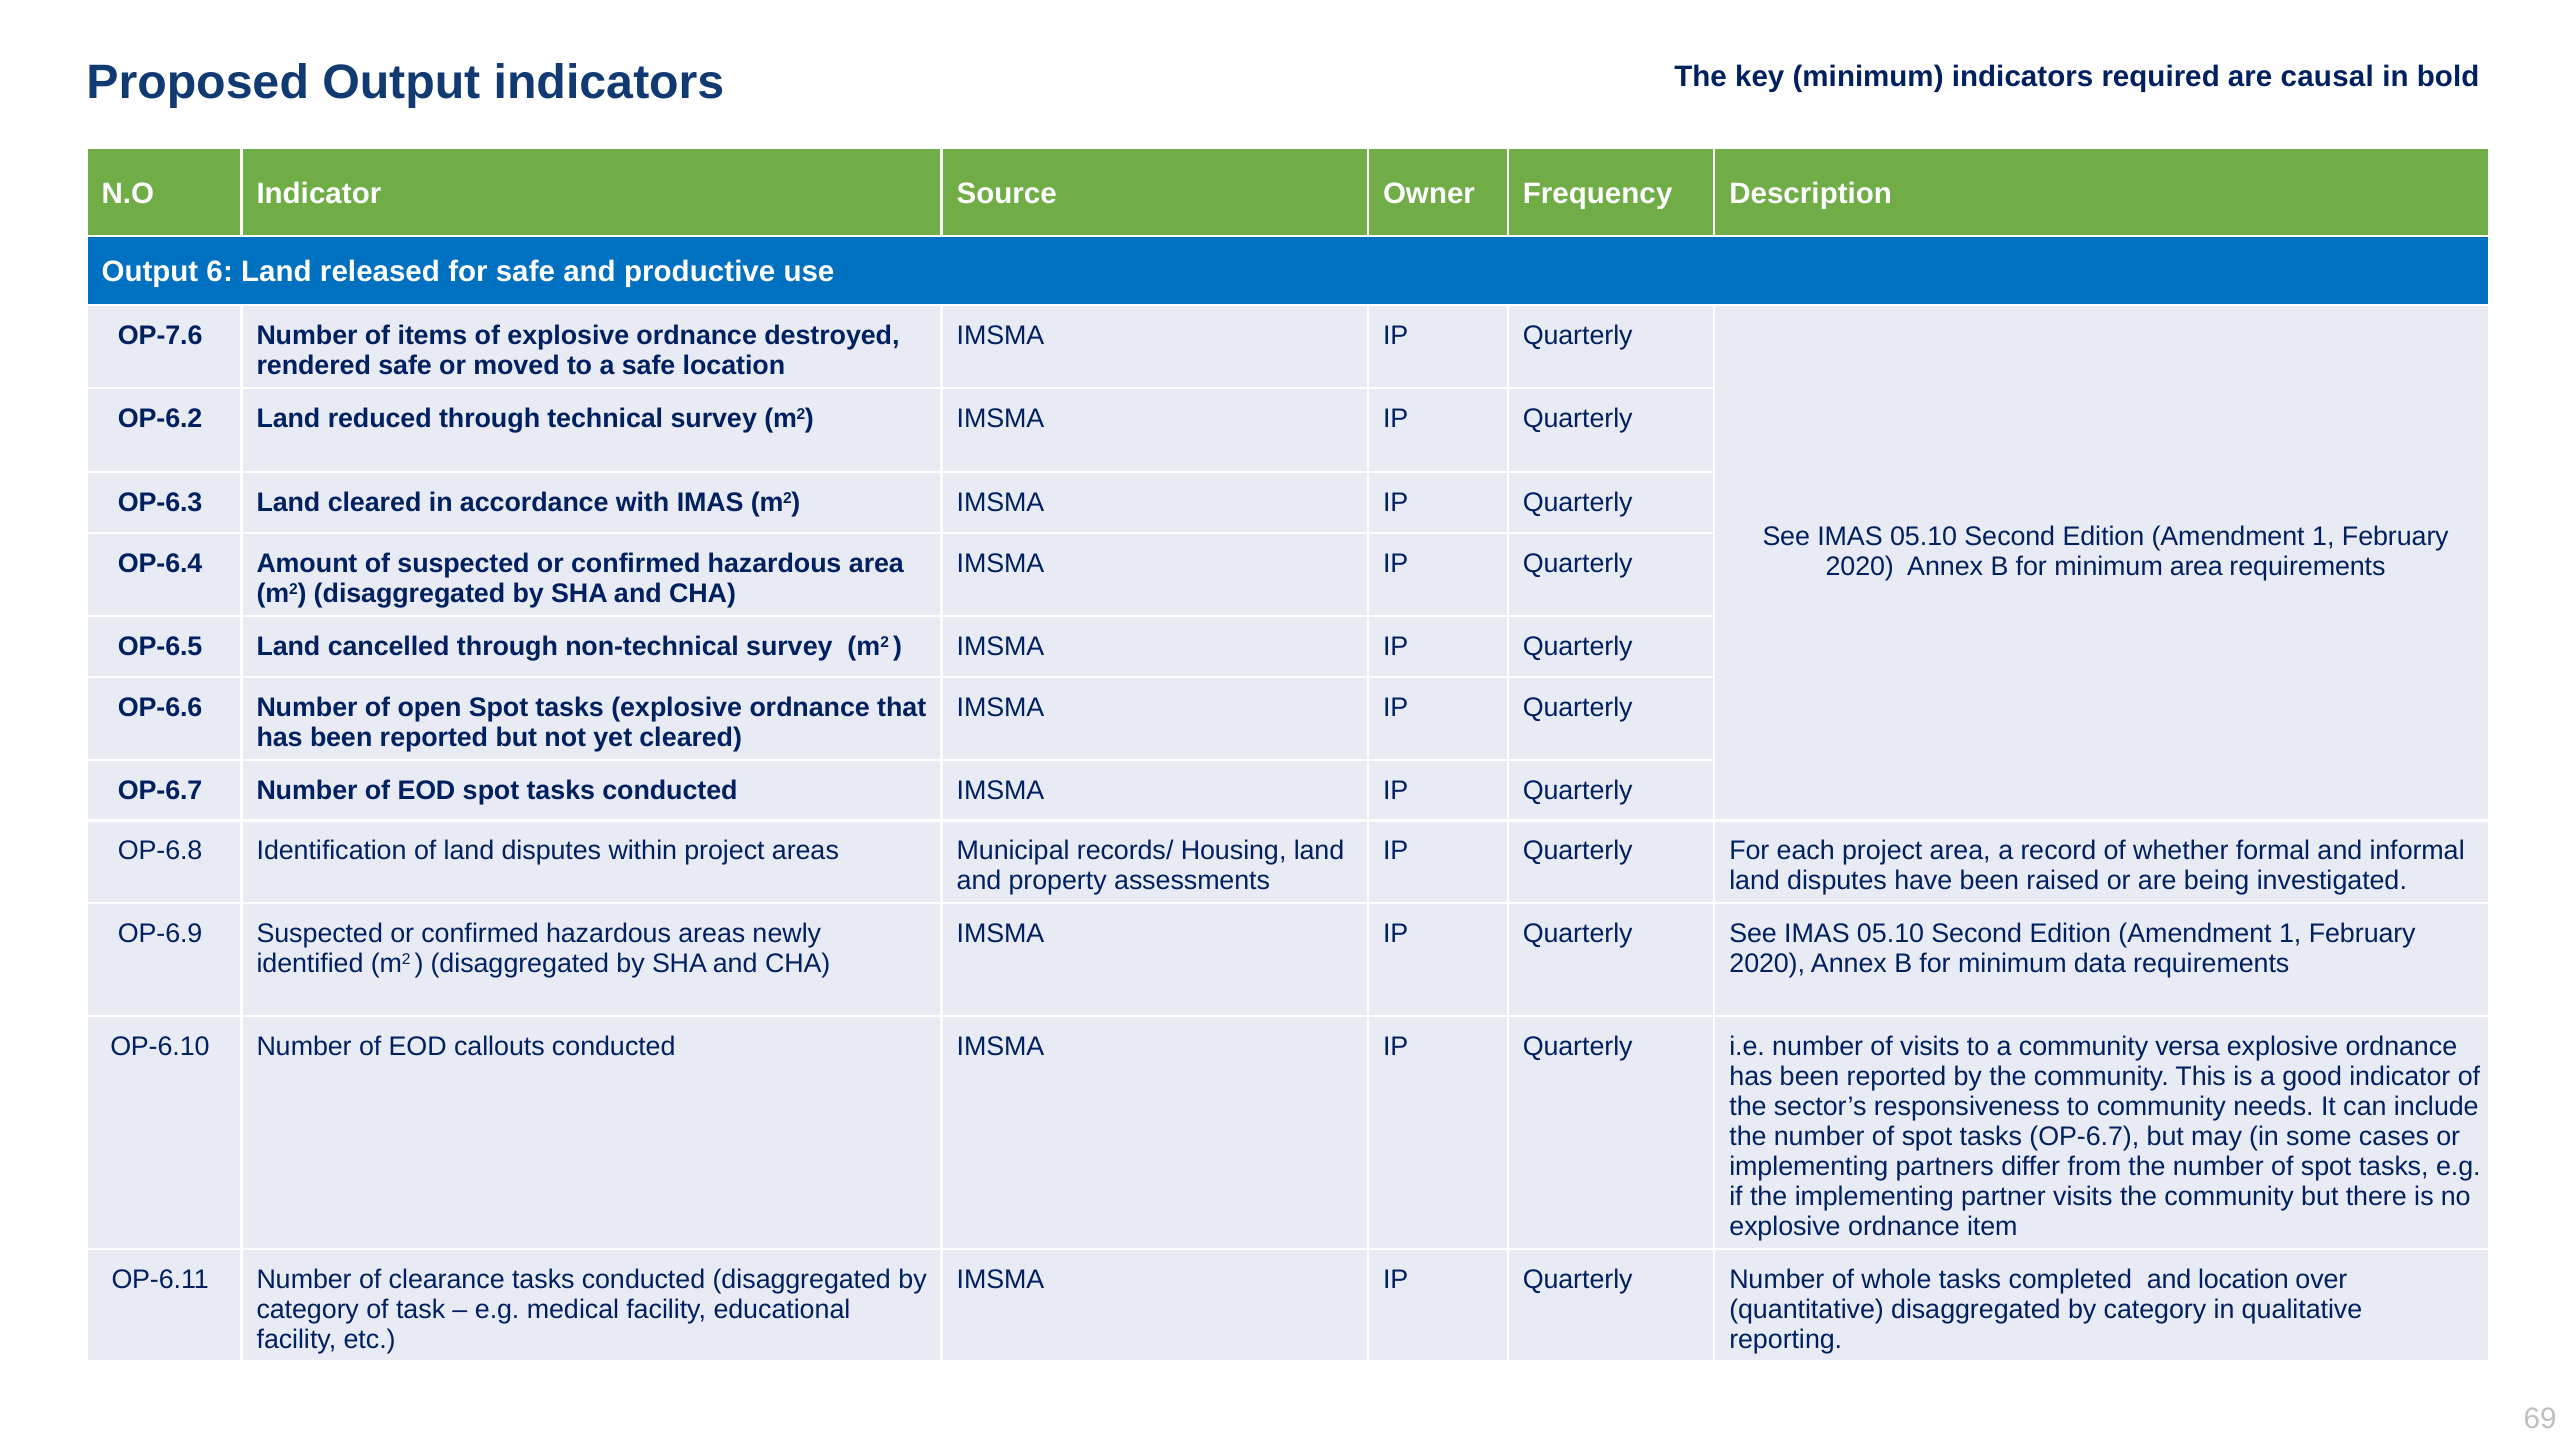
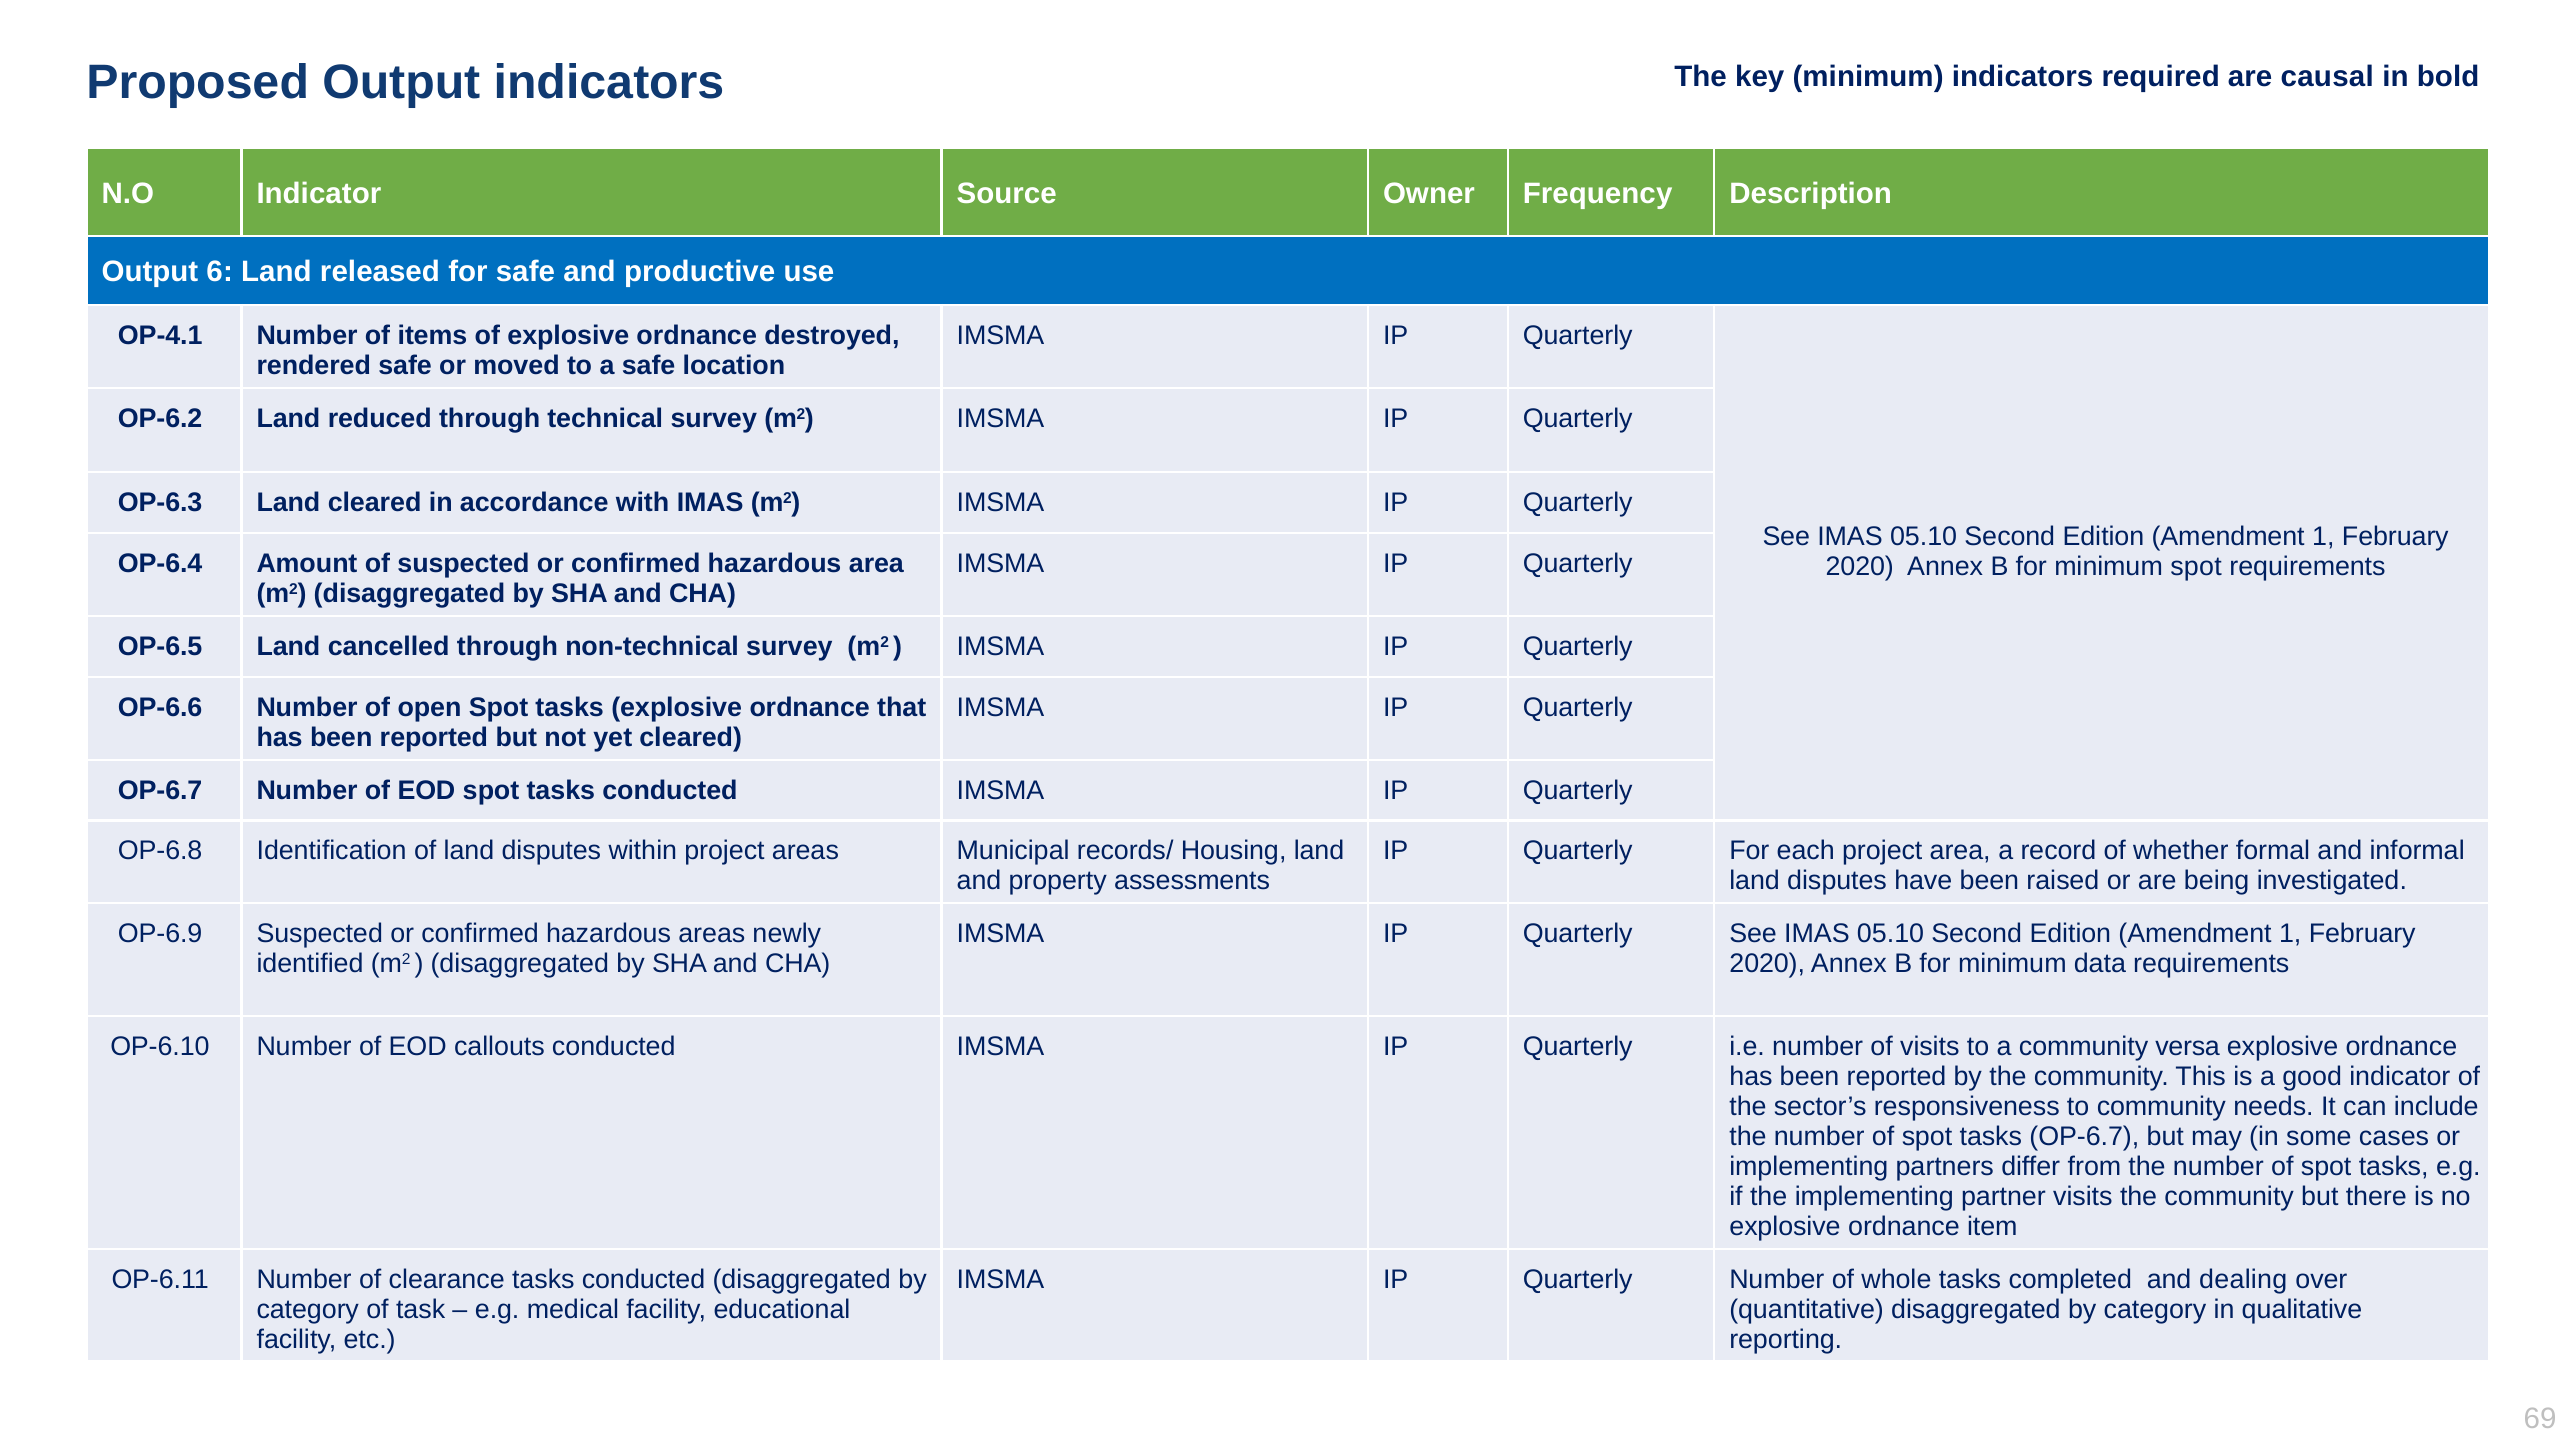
OP-7.6: OP-7.6 -> OP-4.1 (160, 336)
minimum area: area -> spot (2196, 567)
and location: location -> dealing (2243, 1279)
